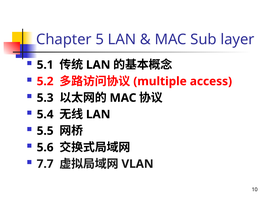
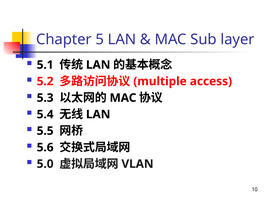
7.7: 7.7 -> 5.0 (45, 164)
